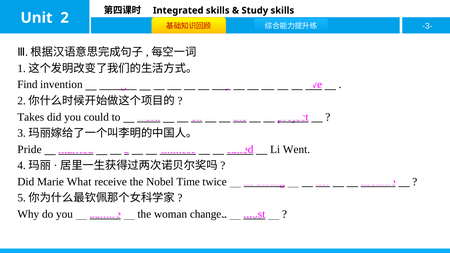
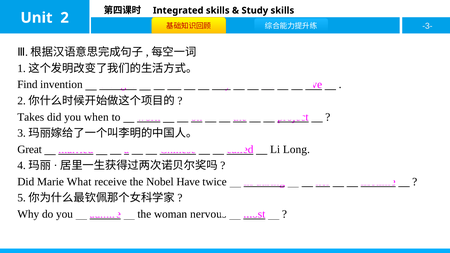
could: could -> when (96, 117)
Pride: Pride -> Great (30, 149)
Went: Went -> Long (296, 149)
Time: Time -> Have (188, 182)
woman changed: changed -> nervous (208, 214)
